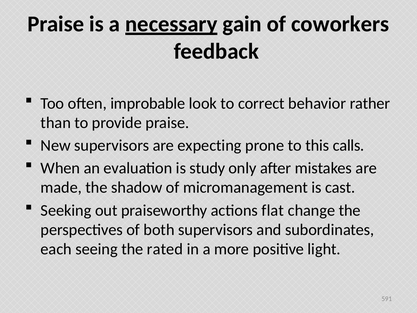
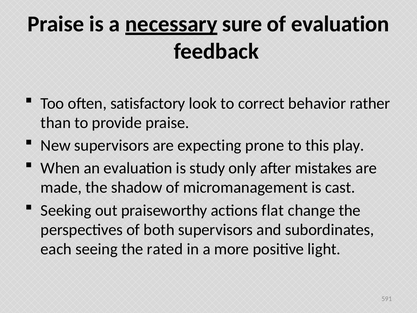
gain: gain -> sure (242, 24)
of coworkers: coworkers -> evaluation (340, 24)
improbable: improbable -> satisfactory (148, 103)
calls: calls -> play (349, 145)
